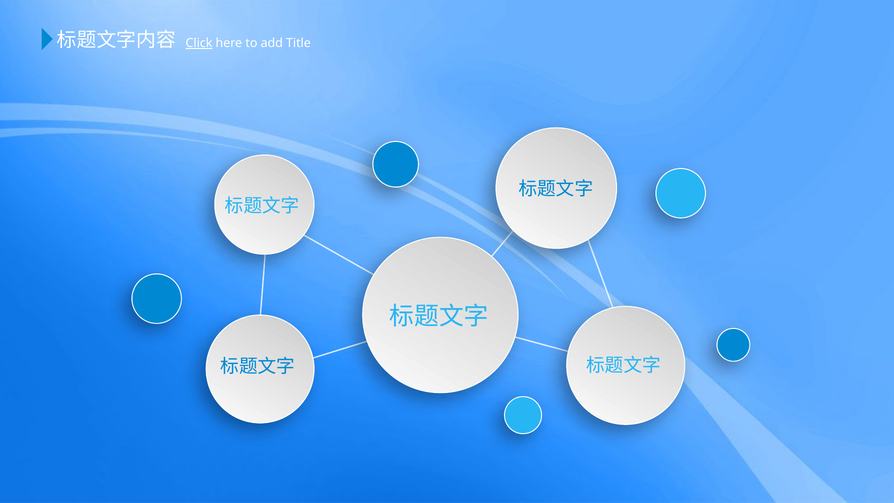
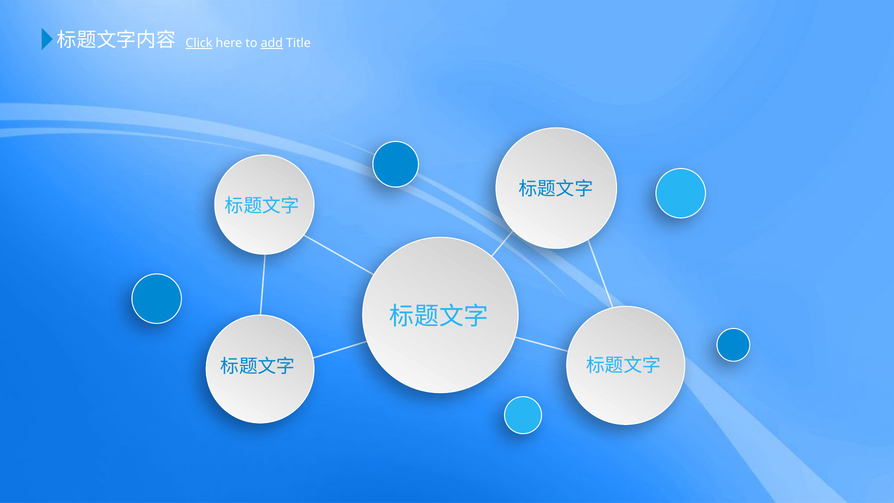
add underline: none -> present (272, 43)
